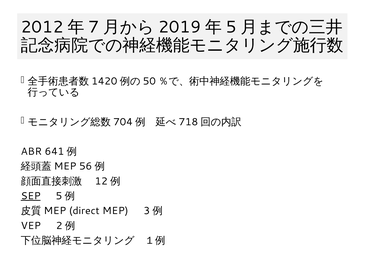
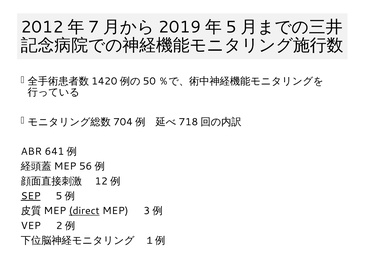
direct underline: none -> present (84, 211)
